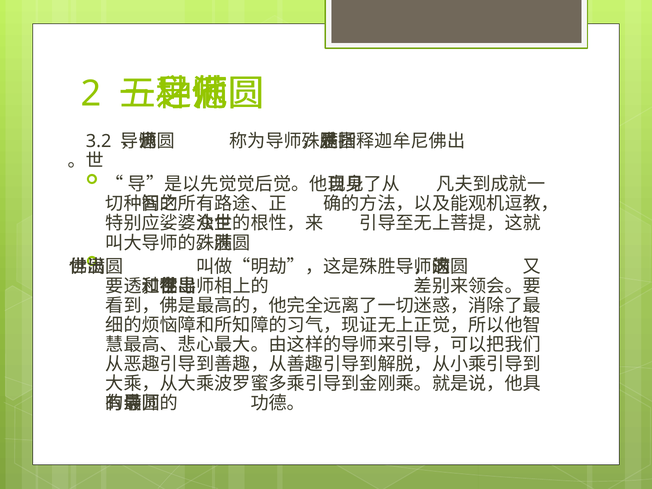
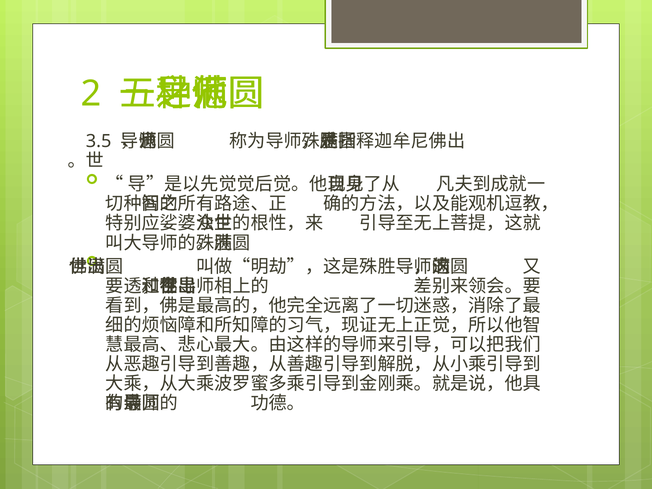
3.2: 3.2 -> 3.5 (99, 141)
